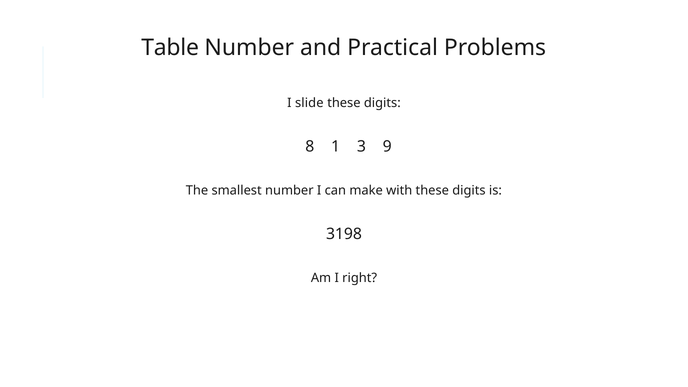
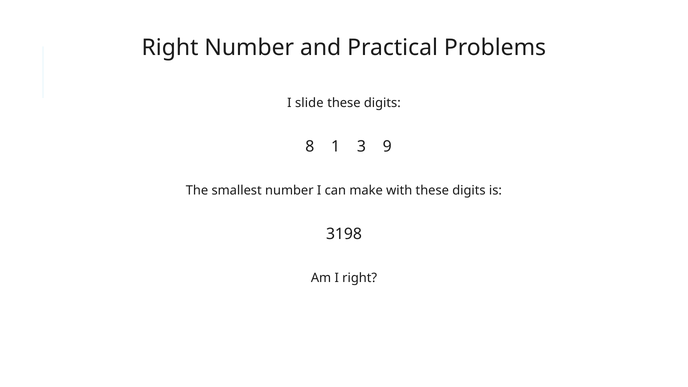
Table: Table -> Right (170, 47)
